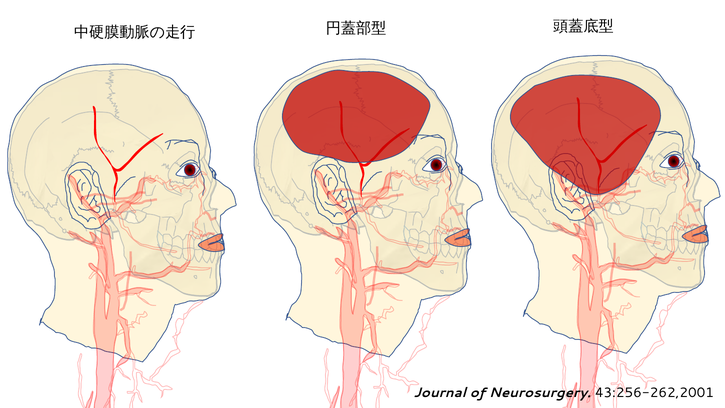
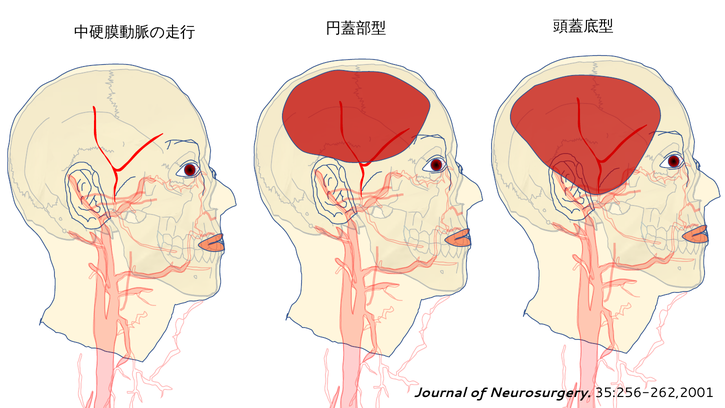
43:256-262,2001: 43:256-262,2001 -> 35:256-262,2001 (654, 392)
